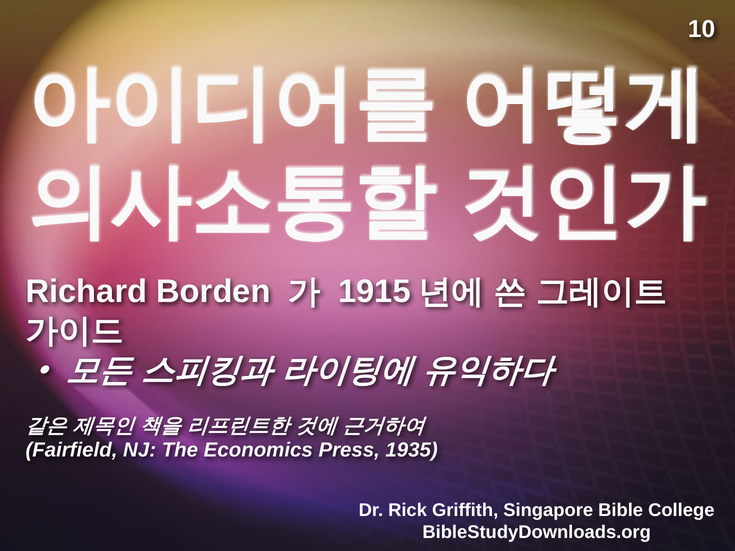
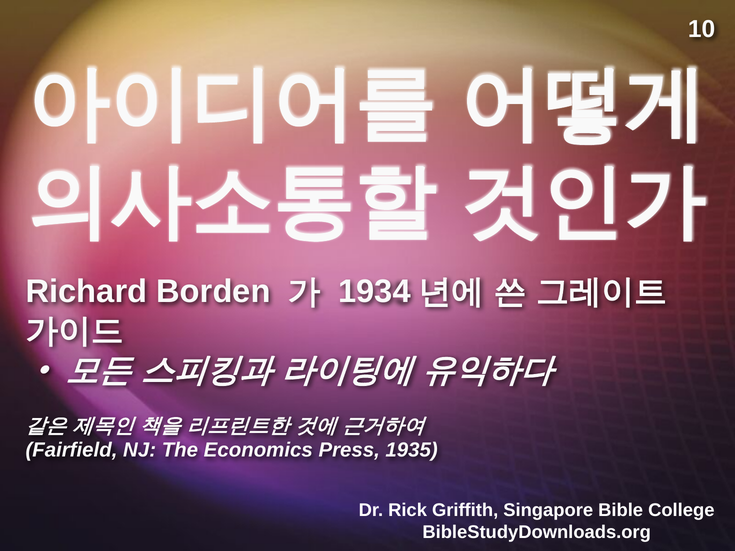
1915: 1915 -> 1934 (374, 292)
